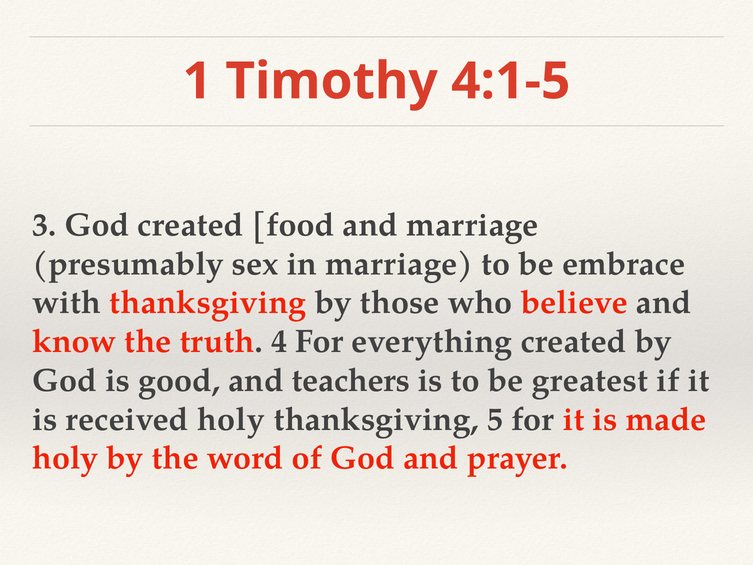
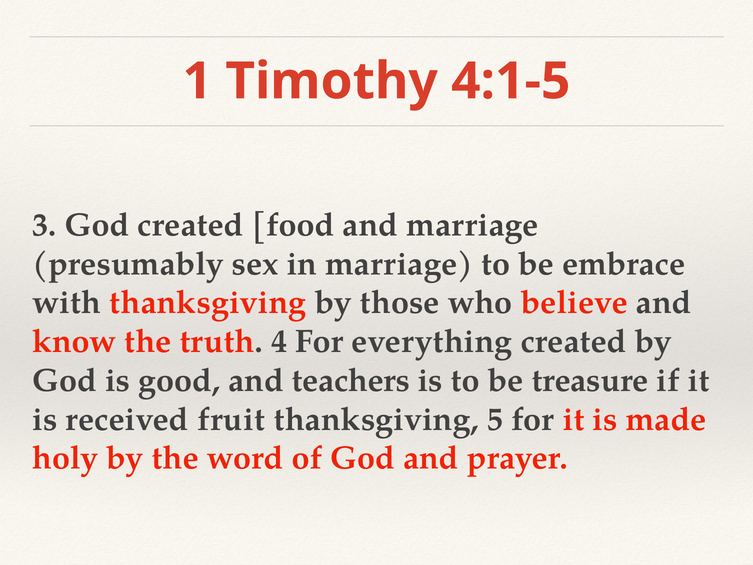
greatest: greatest -> treasure (590, 380)
received holy: holy -> fruit (231, 419)
